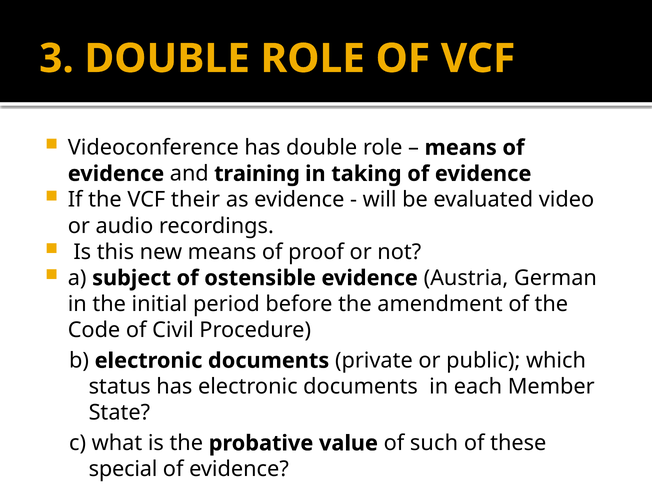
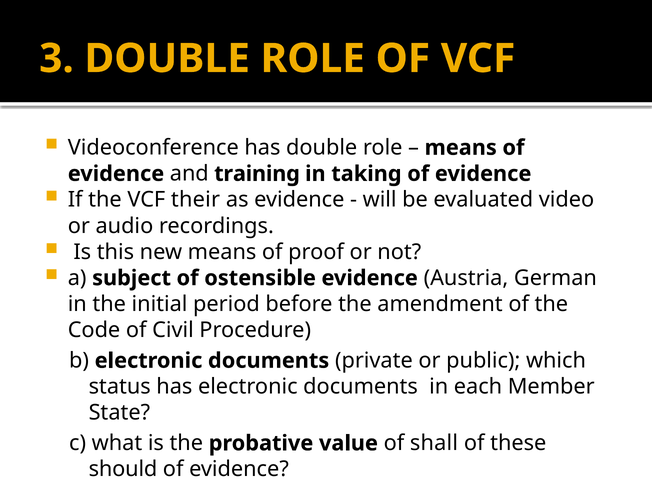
such: such -> shall (434, 443)
special: special -> should (123, 469)
